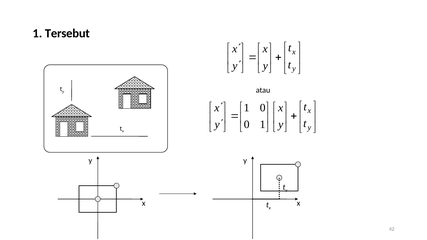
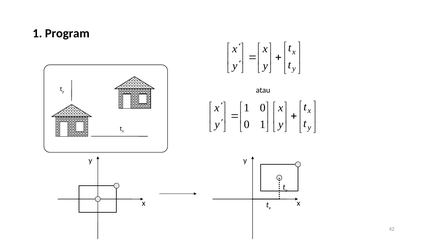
Tersebut: Tersebut -> Program (67, 33)
